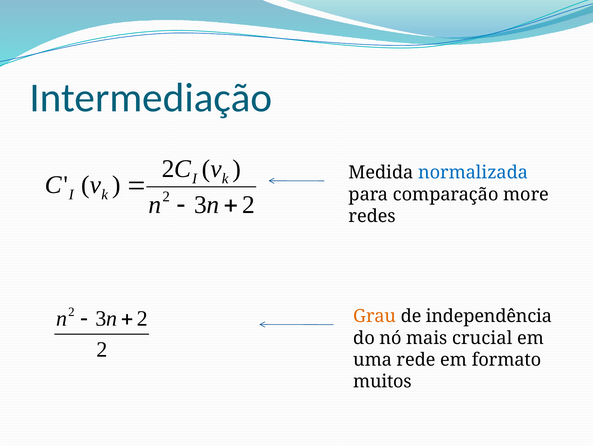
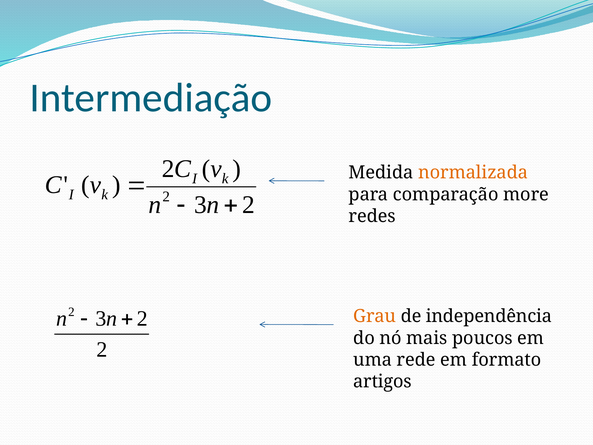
normalizada colour: blue -> orange (473, 173)
crucial: crucial -> poucos (482, 338)
muitos: muitos -> artigos (382, 381)
